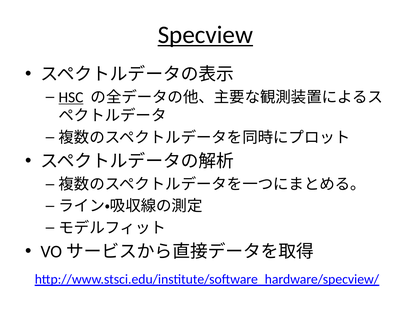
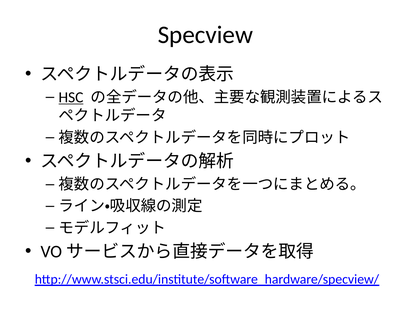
Specview underline: present -> none (205, 35)
